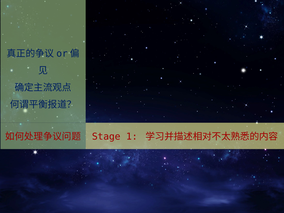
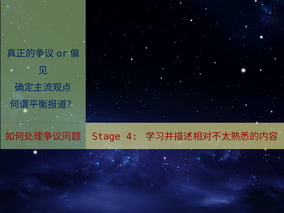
1: 1 -> 4 (132, 137)
